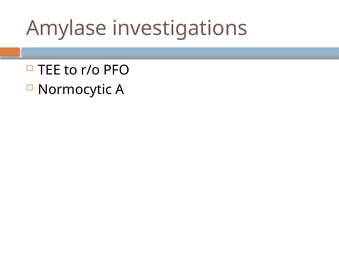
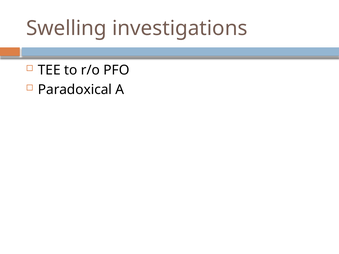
Amylase: Amylase -> Swelling (66, 28)
Normocytic: Normocytic -> Paradoxical (75, 90)
